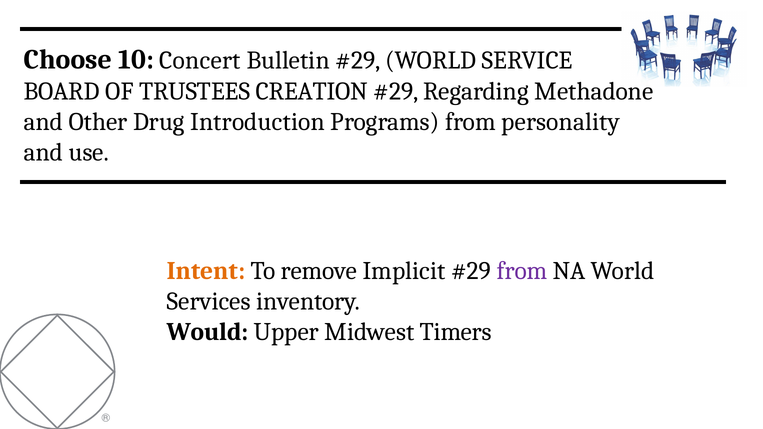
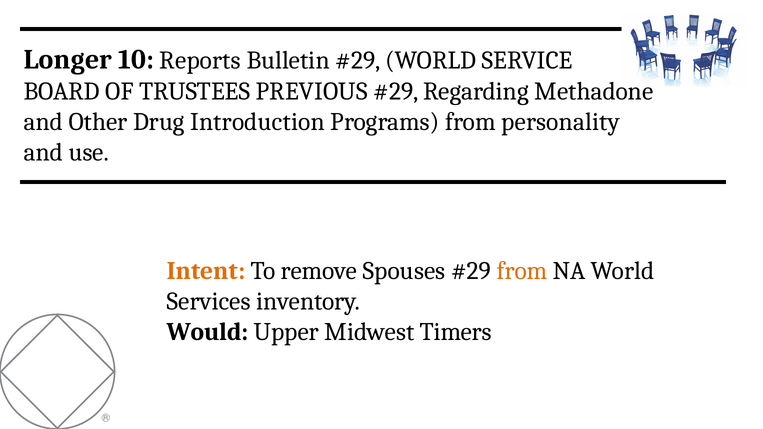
Choose: Choose -> Longer (68, 59)
Concert: Concert -> Reports (200, 60)
CREATION: CREATION -> PREVIOUS (312, 91)
Implicit: Implicit -> Spouses (404, 271)
from colour: purple -> orange (522, 271)
